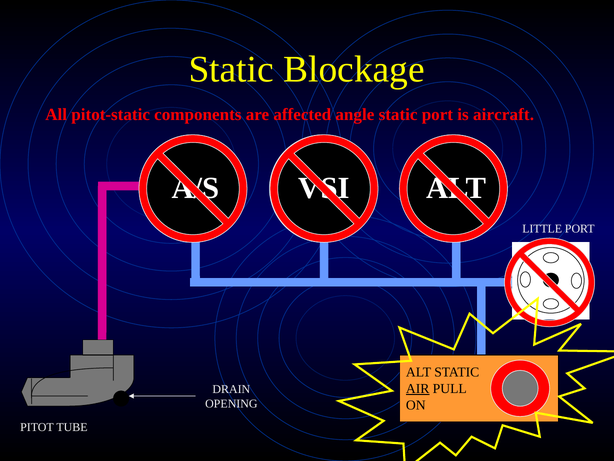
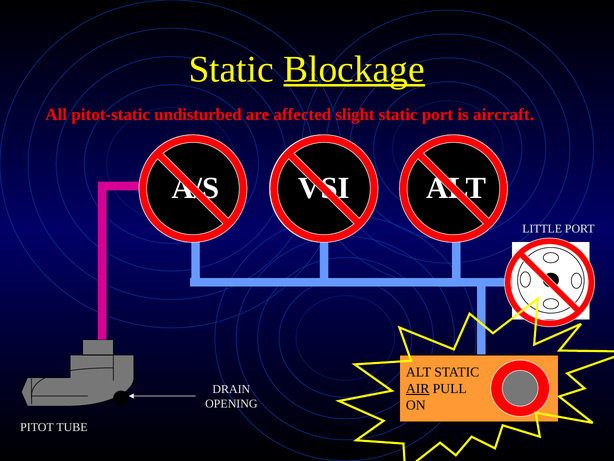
Blockage underline: none -> present (354, 69)
components: components -> undisturbed (198, 114)
angle: angle -> slight (355, 114)
